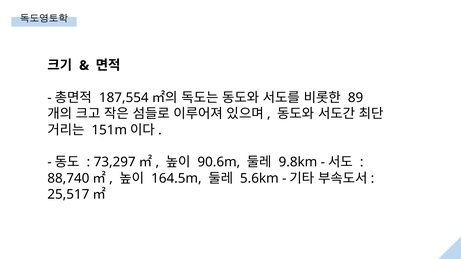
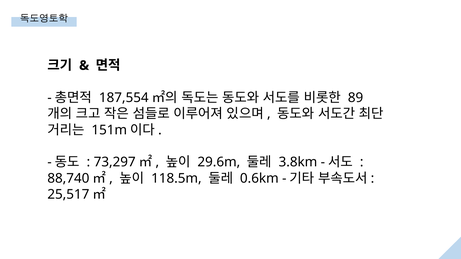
90.6m: 90.6m -> 29.6m (219, 162)
9.8km: 9.8km -> 3.8km (298, 162)
164.5m: 164.5m -> 118.5m (176, 179)
5.6km: 5.6km -> 0.6km (259, 179)
